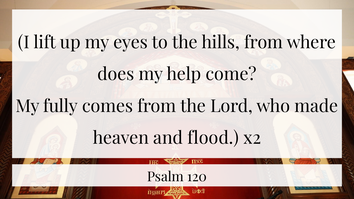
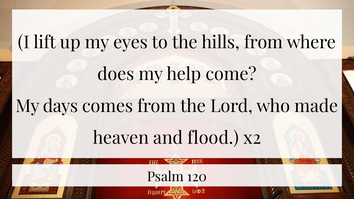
fully: fully -> days (60, 106)
